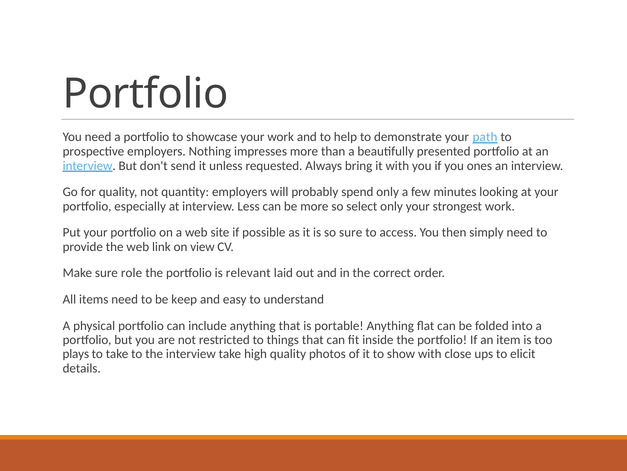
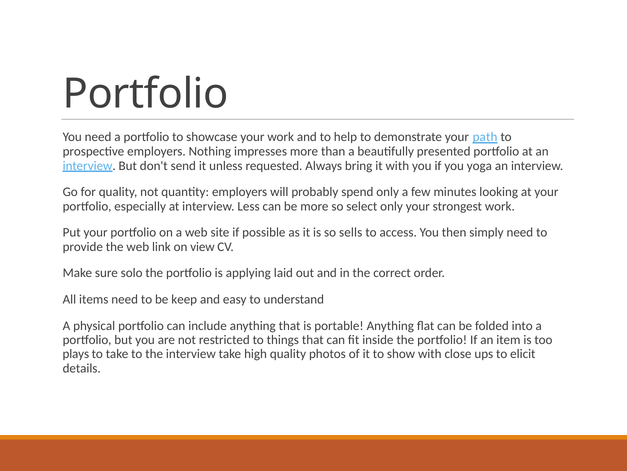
ones: ones -> yoga (479, 165)
so sure: sure -> sells (351, 232)
role: role -> solo (132, 273)
relevant: relevant -> applying (248, 273)
